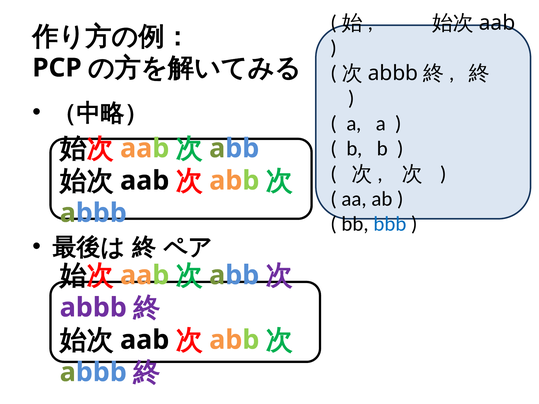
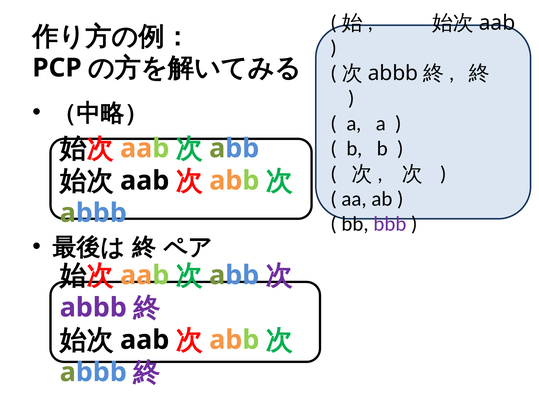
bbb colour: blue -> purple (390, 224)
